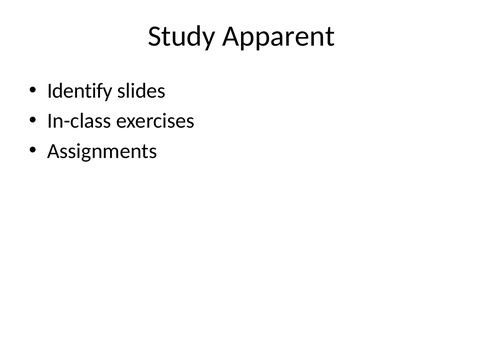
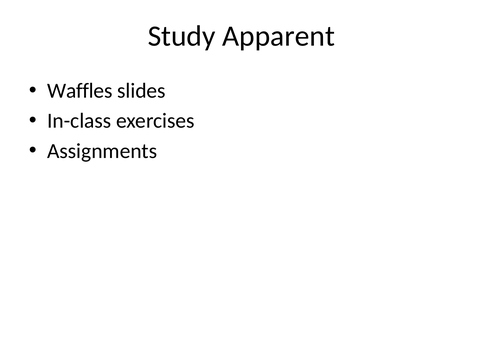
Identify: Identify -> Waffles (80, 91)
